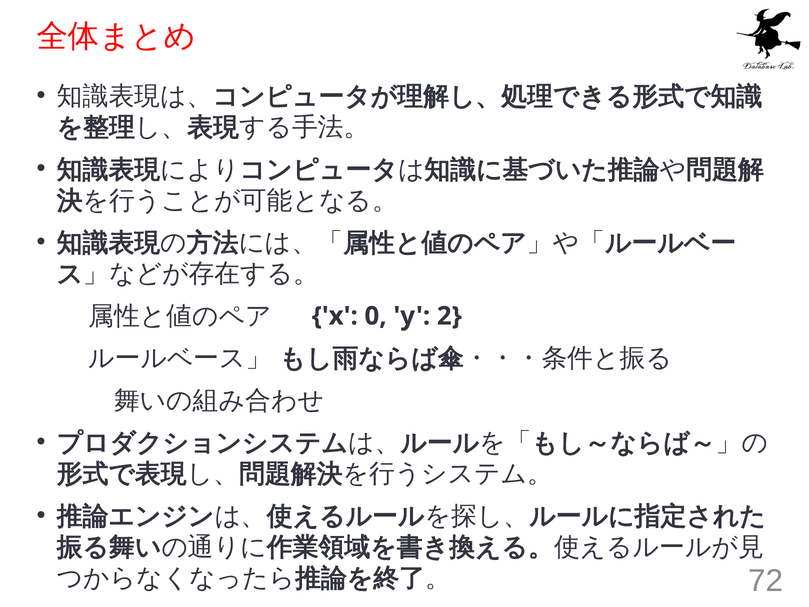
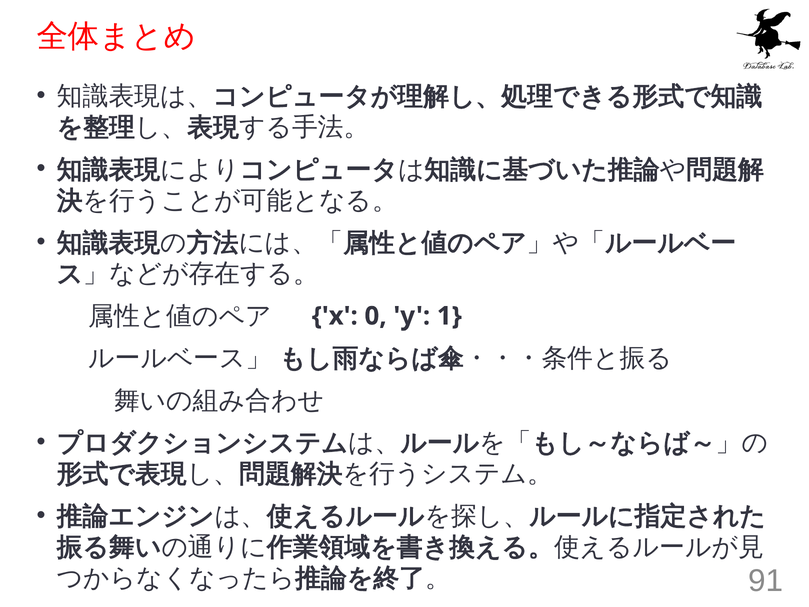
2: 2 -> 1 (449, 316)
72: 72 -> 91 (766, 581)
